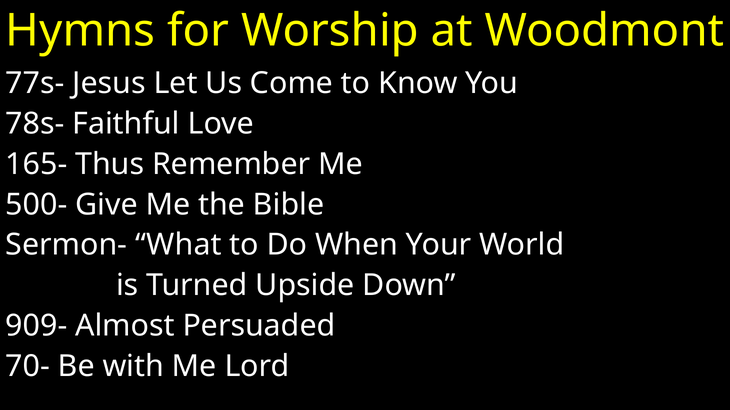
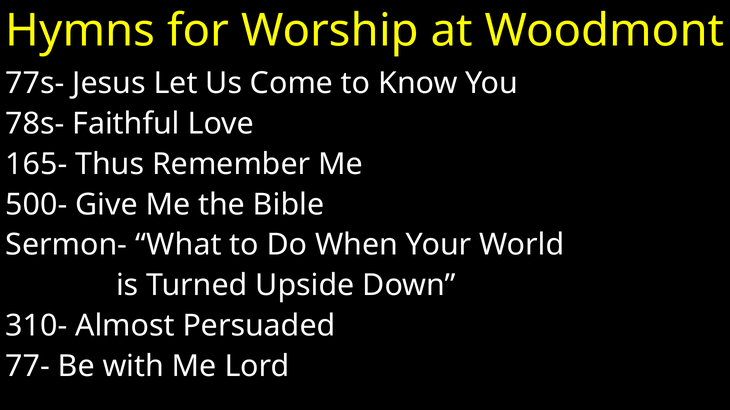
909-: 909- -> 310- (36, 326)
70-: 70- -> 77- (28, 367)
